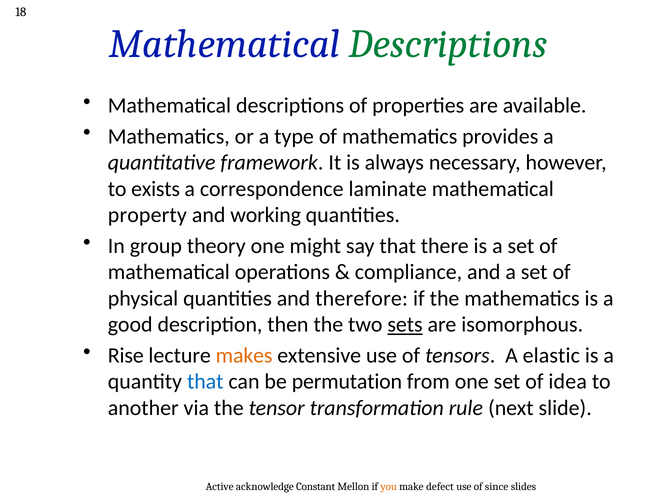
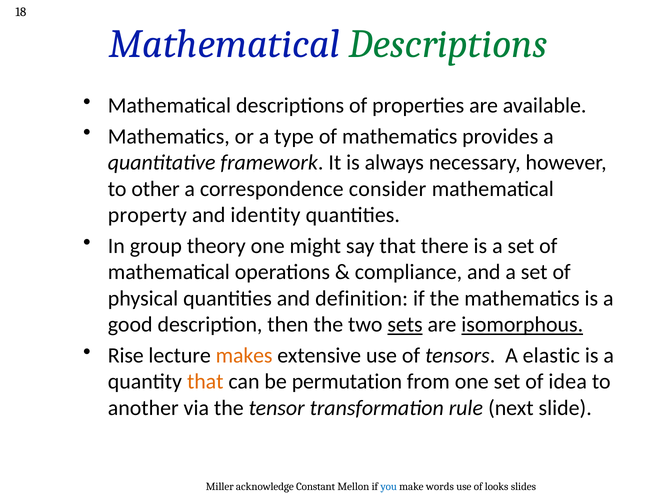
exists: exists -> other (156, 189)
laminate: laminate -> consider (388, 189)
working: working -> identity (265, 215)
therefore: therefore -> definition (362, 298)
isomorphous underline: none -> present (522, 325)
that colour: blue -> orange (205, 381)
Active: Active -> Miller (220, 486)
you colour: orange -> blue (389, 486)
defect: defect -> words (440, 486)
since: since -> looks (497, 486)
